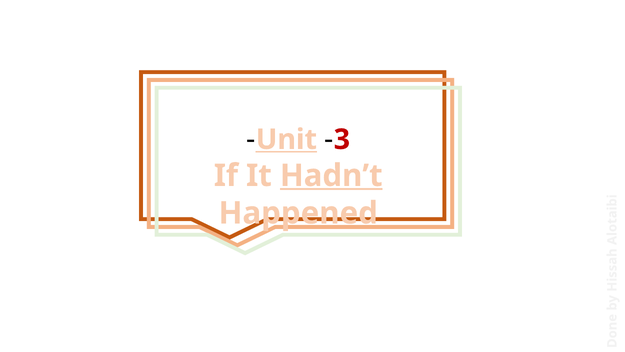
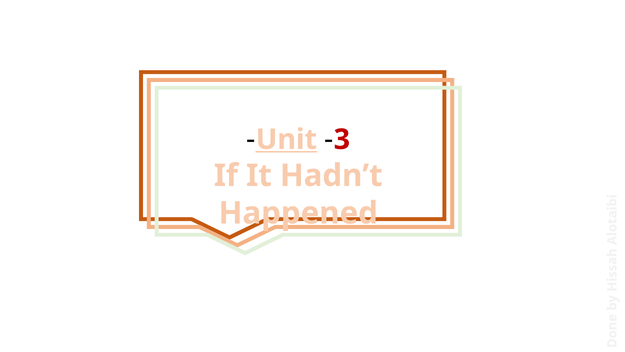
Hadn’t underline: present -> none (331, 175)
